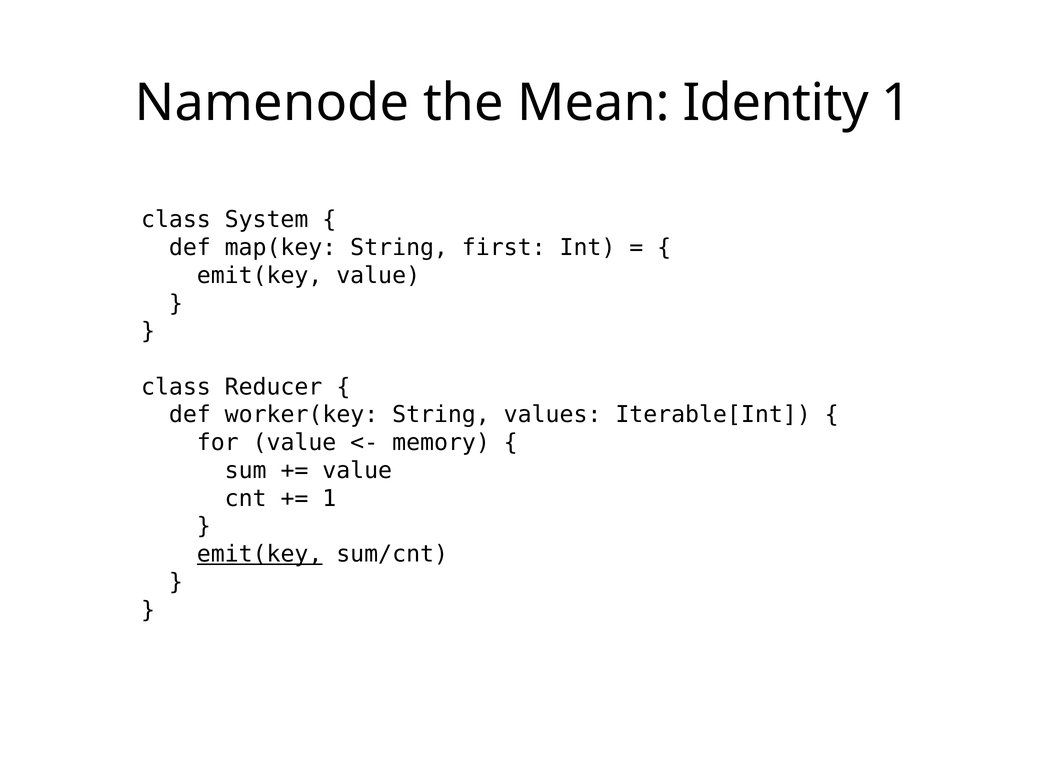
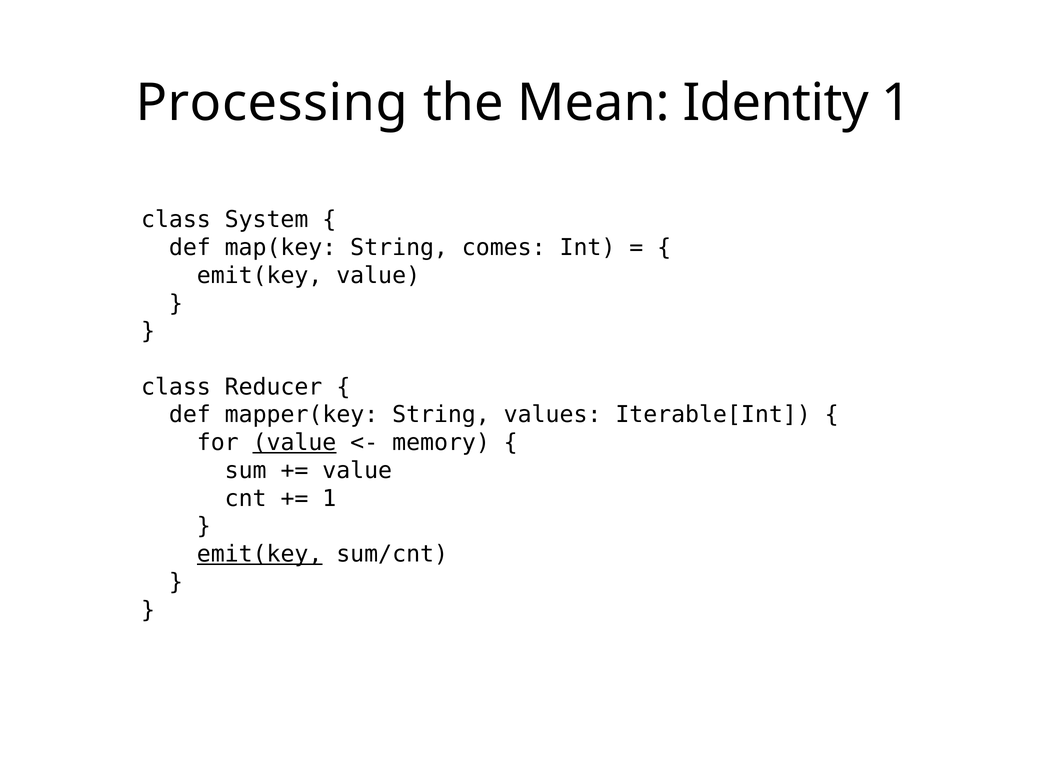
Namenode: Namenode -> Processing (272, 103)
first: first -> comes (504, 248)
worker(key: worker(key -> mapper(key (302, 415)
value underline: none -> present (294, 443)
